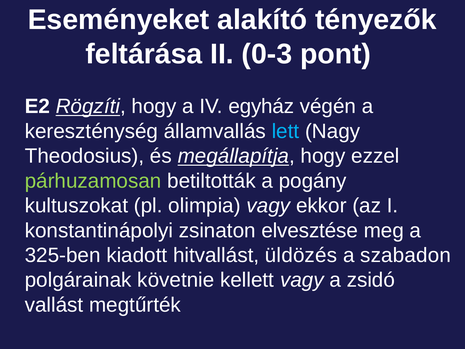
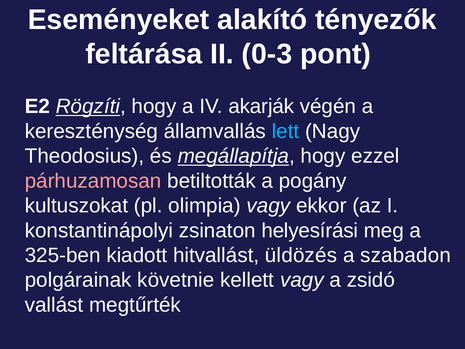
egyház: egyház -> akarják (261, 106)
párhuzamosan colour: light green -> pink (93, 181)
elvesztése: elvesztése -> helyesírási (310, 230)
